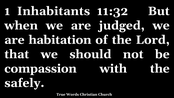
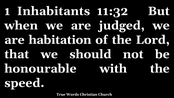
compassion: compassion -> honourable (40, 69)
safely: safely -> speed (24, 83)
